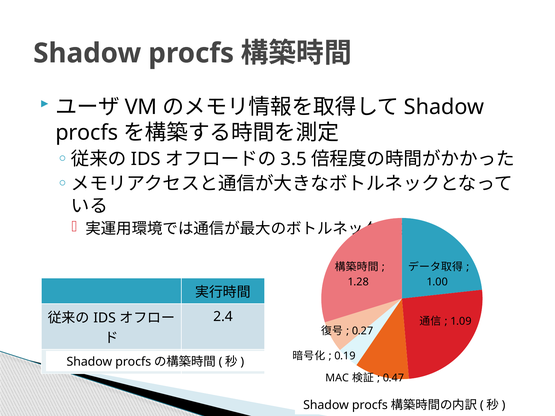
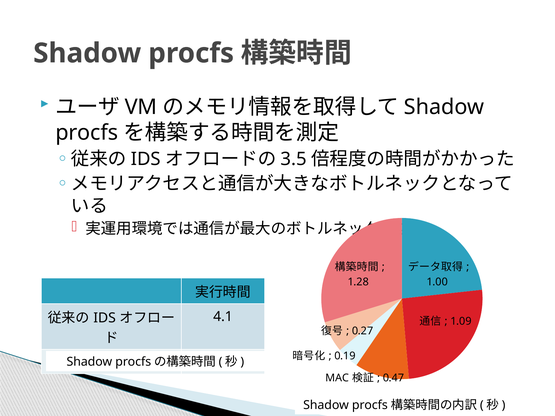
2.4: 2.4 -> 4.1 (223, 317)
